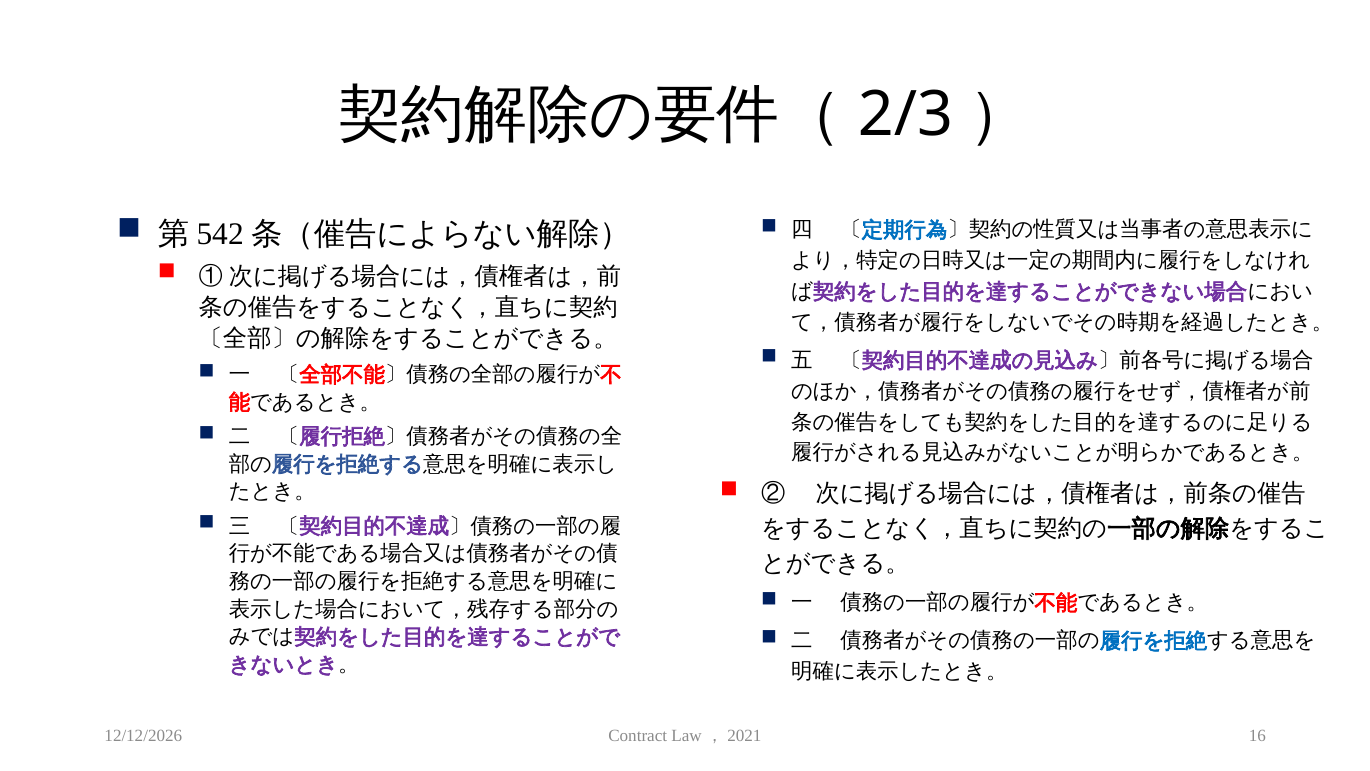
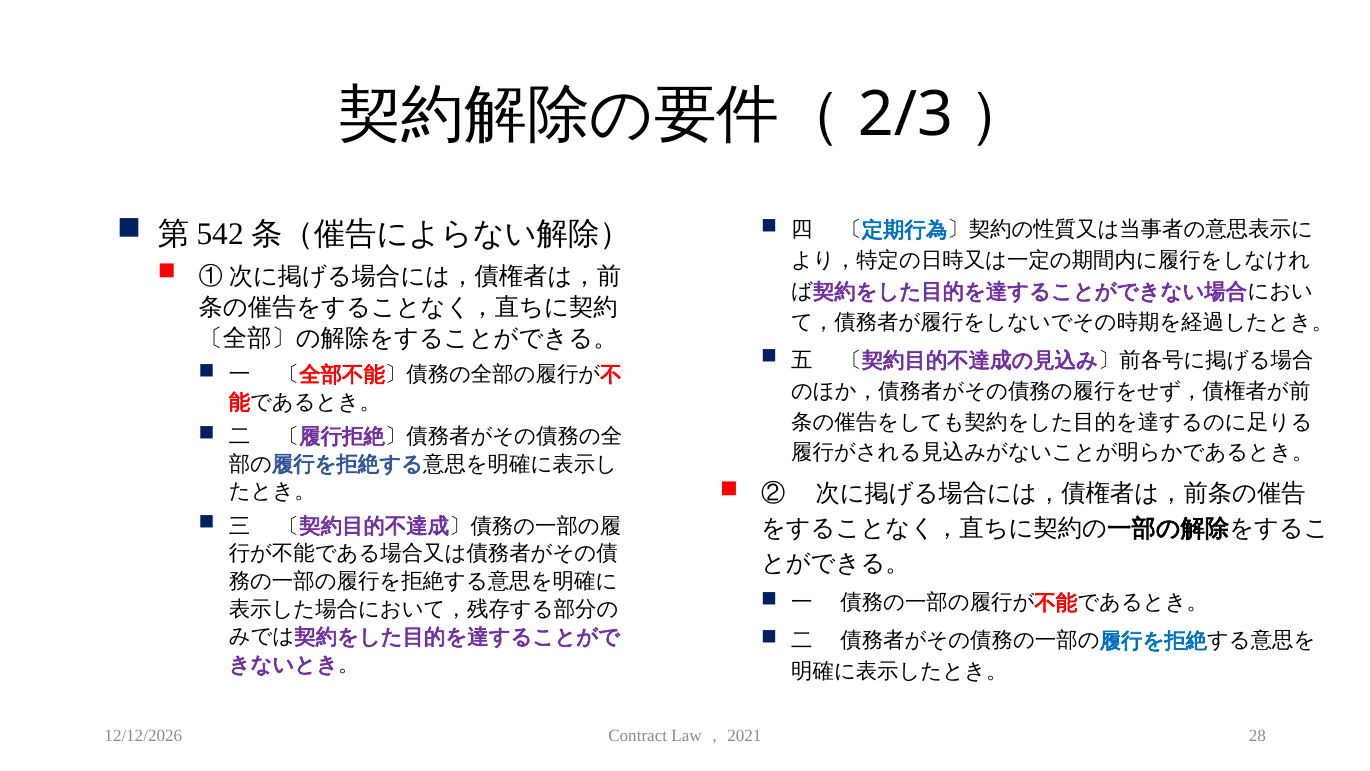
16: 16 -> 28 (1257, 736)
